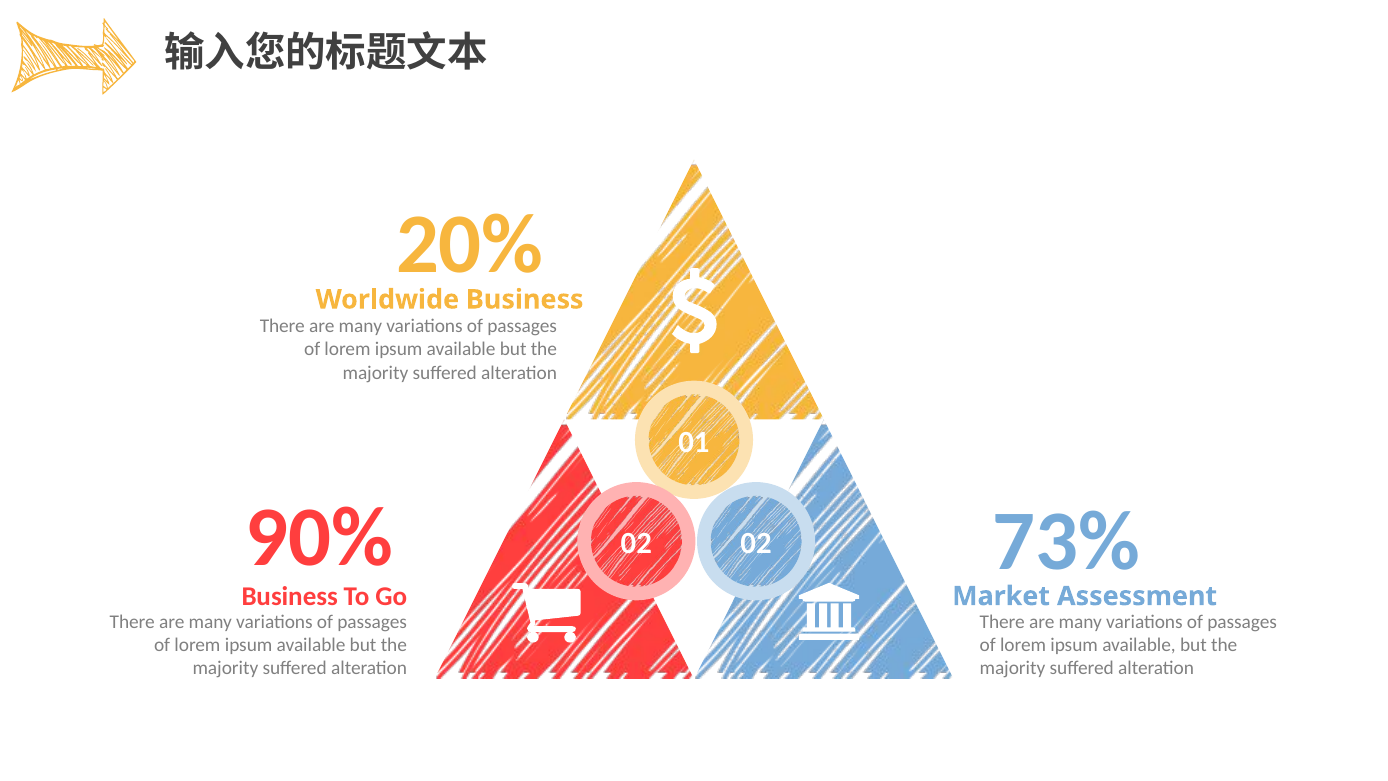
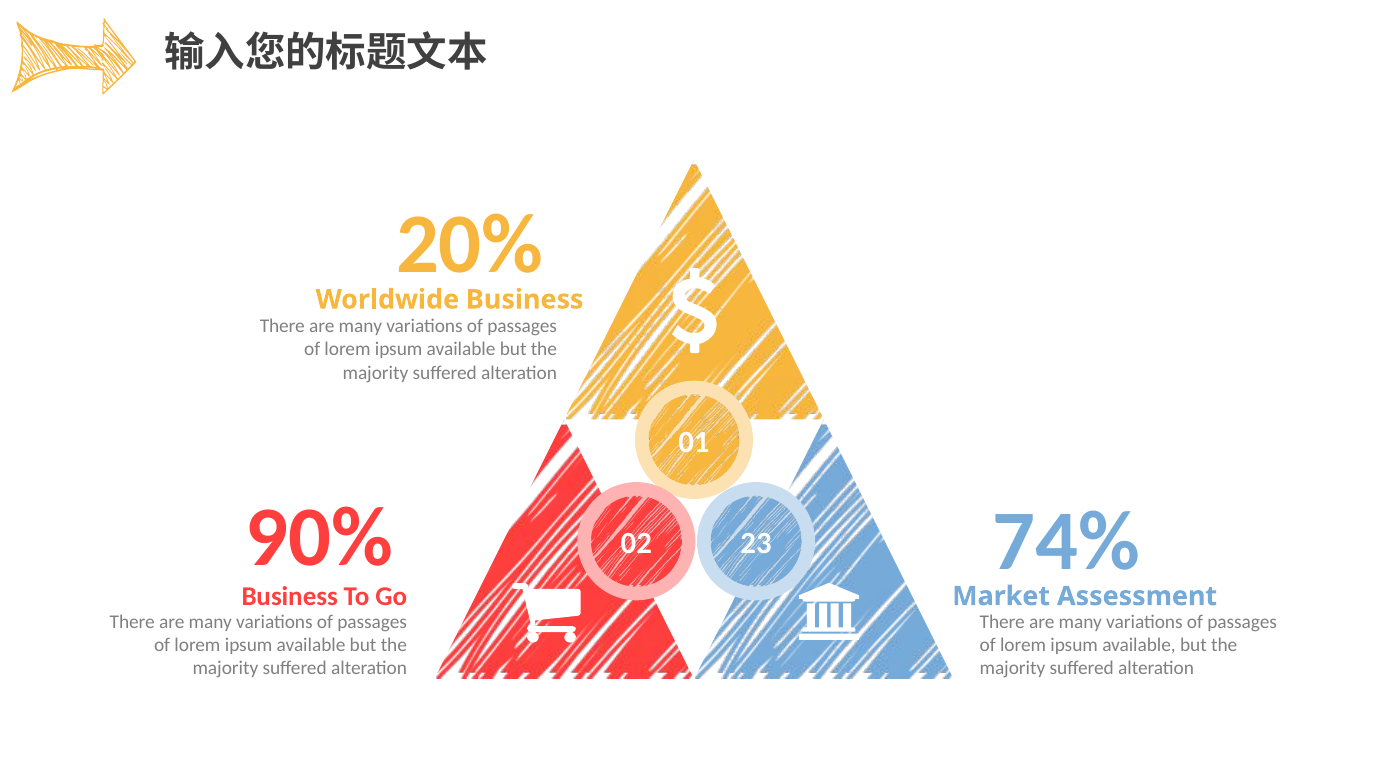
73%: 73% -> 74% (1067, 542)
02 02: 02 -> 23 (756, 543)
